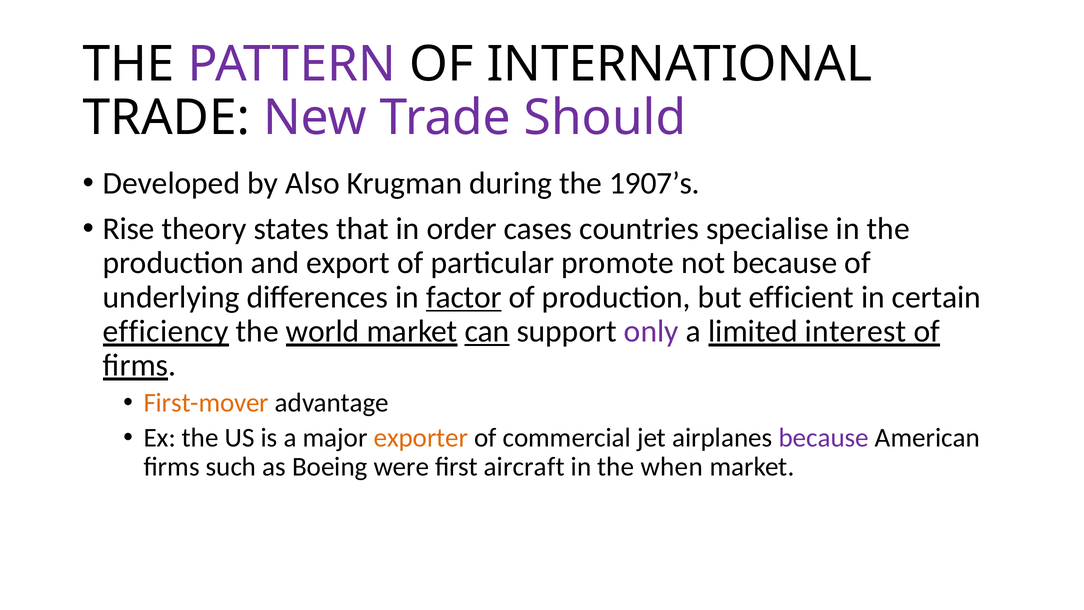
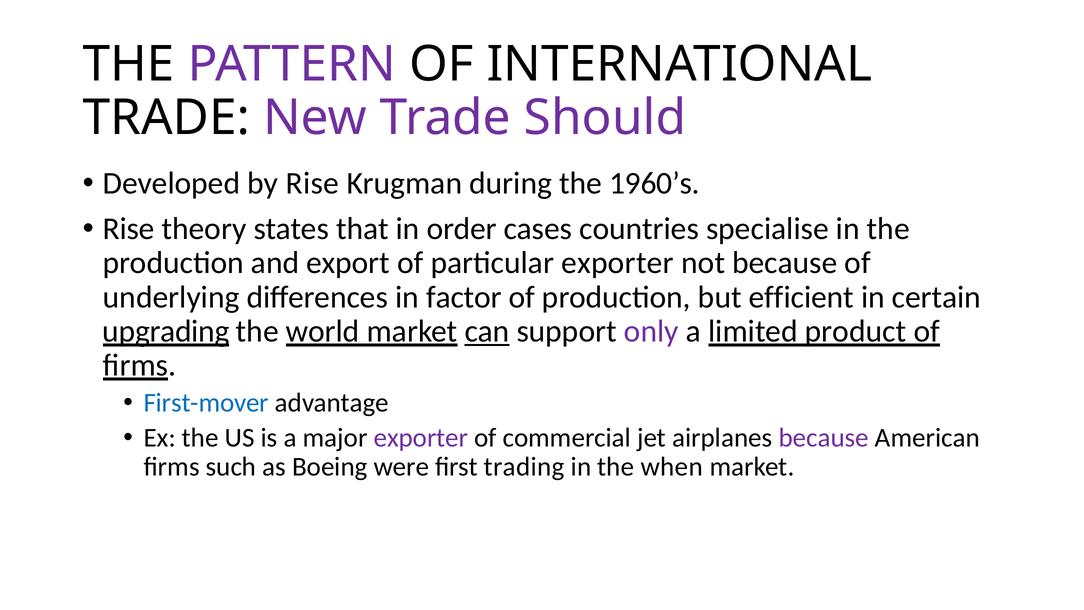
by Also: Also -> Rise (312, 183)
1907’s: 1907’s -> 1960’s (654, 183)
particular promote: promote -> exporter (618, 263)
factor underline: present -> none (464, 297)
efficiency: efficiency -> upgrading (166, 331)
interest: interest -> product (856, 331)
First-mover colour: orange -> blue (206, 403)
exporter colour: orange -> purple (421, 438)
aircraft: aircraft -> trading (524, 467)
